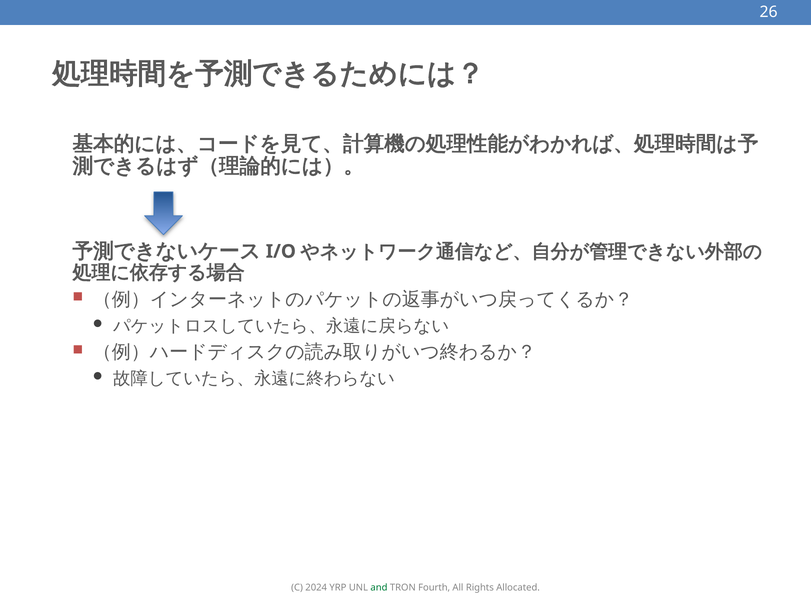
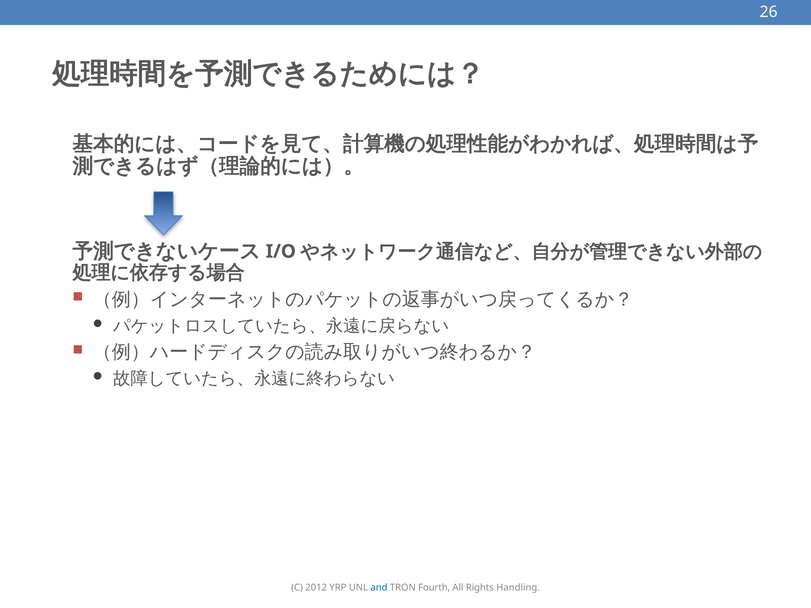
2024: 2024 -> 2012 (316, 588)
and colour: green -> blue (379, 588)
Allocated: Allocated -> Handling (518, 588)
